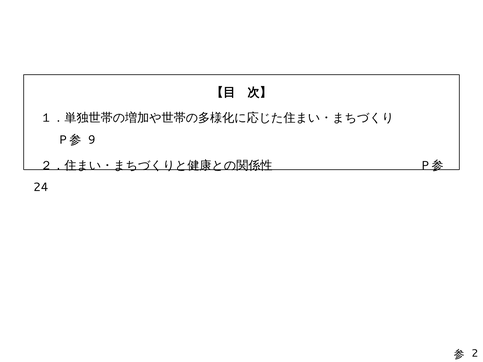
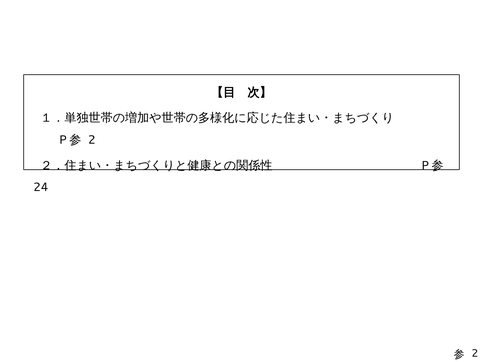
9: 9 -> 2 (92, 140)
